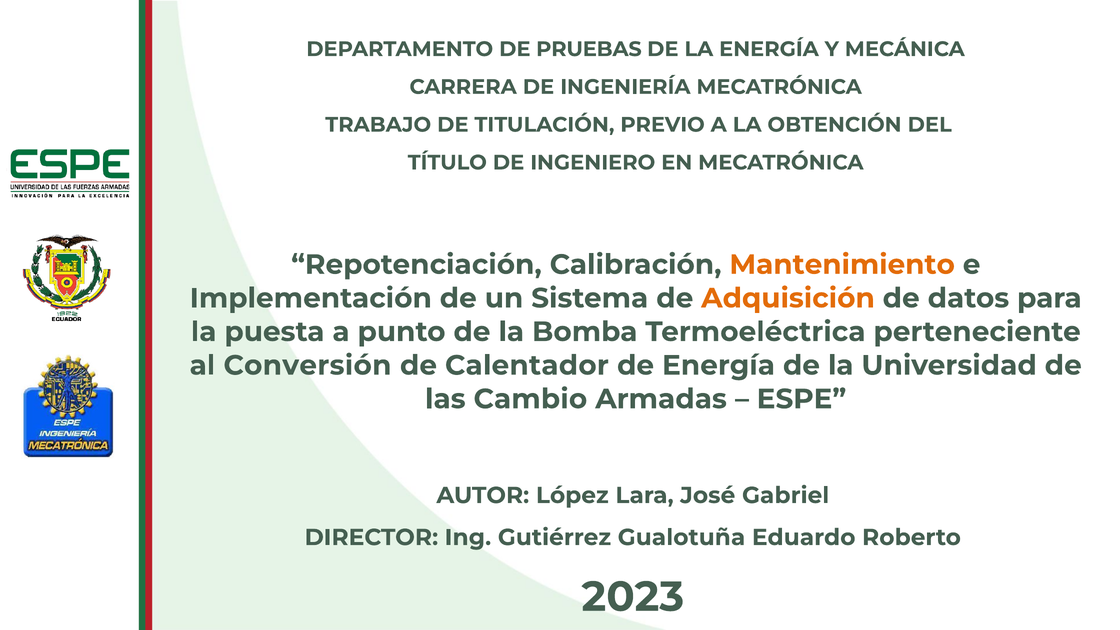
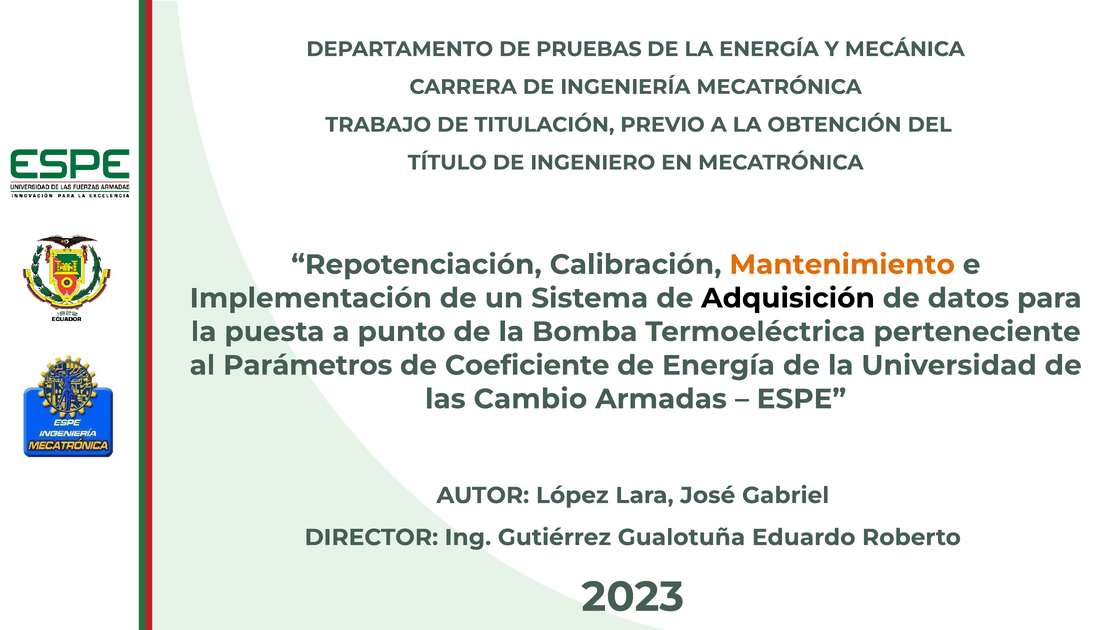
Adquisición colour: orange -> black (788, 298)
Conversión: Conversión -> Parámetros (308, 365)
Calentador: Calentador -> Coeficiente (527, 365)
